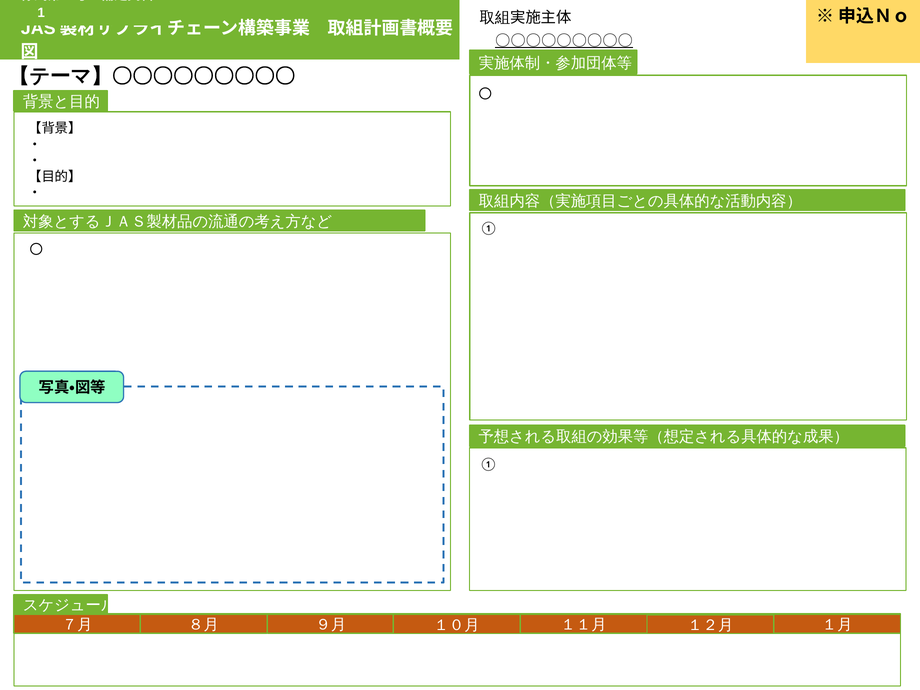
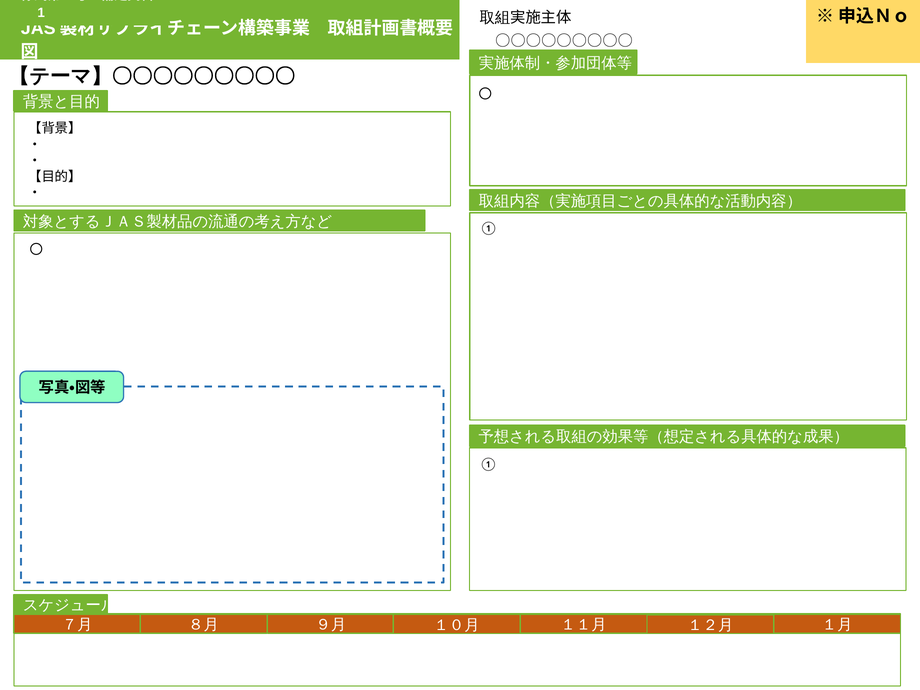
〇〇〇〇〇〇〇〇〇 underline: present -> none (564, 41)
